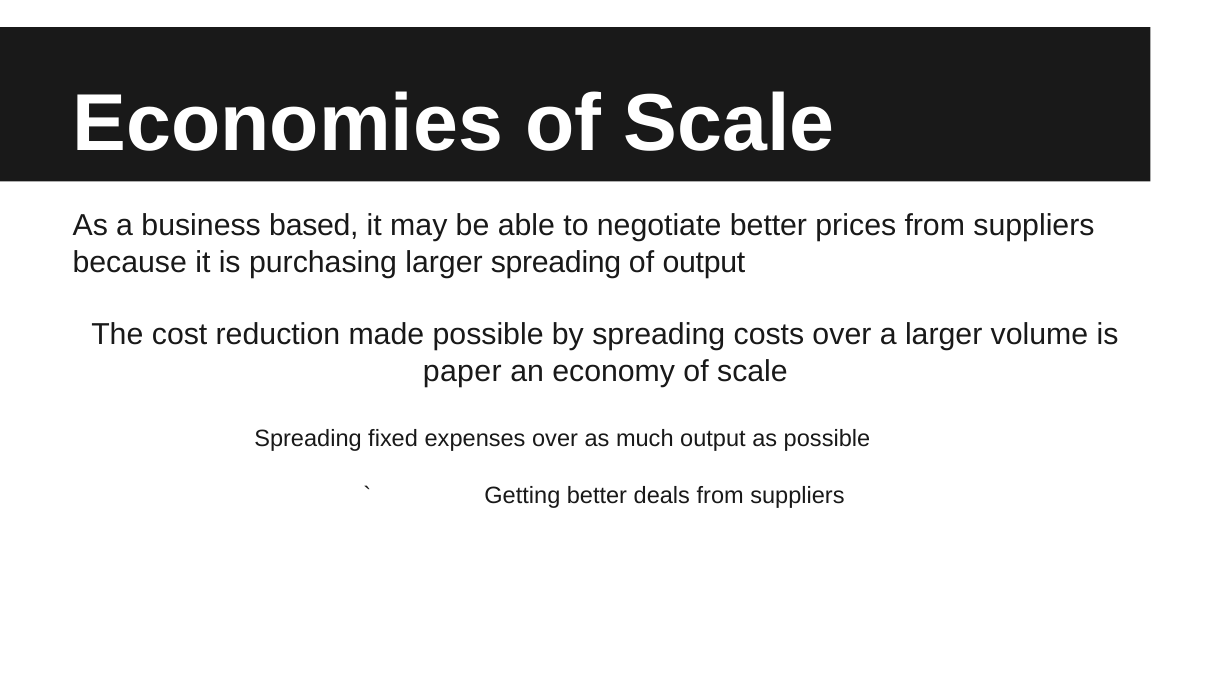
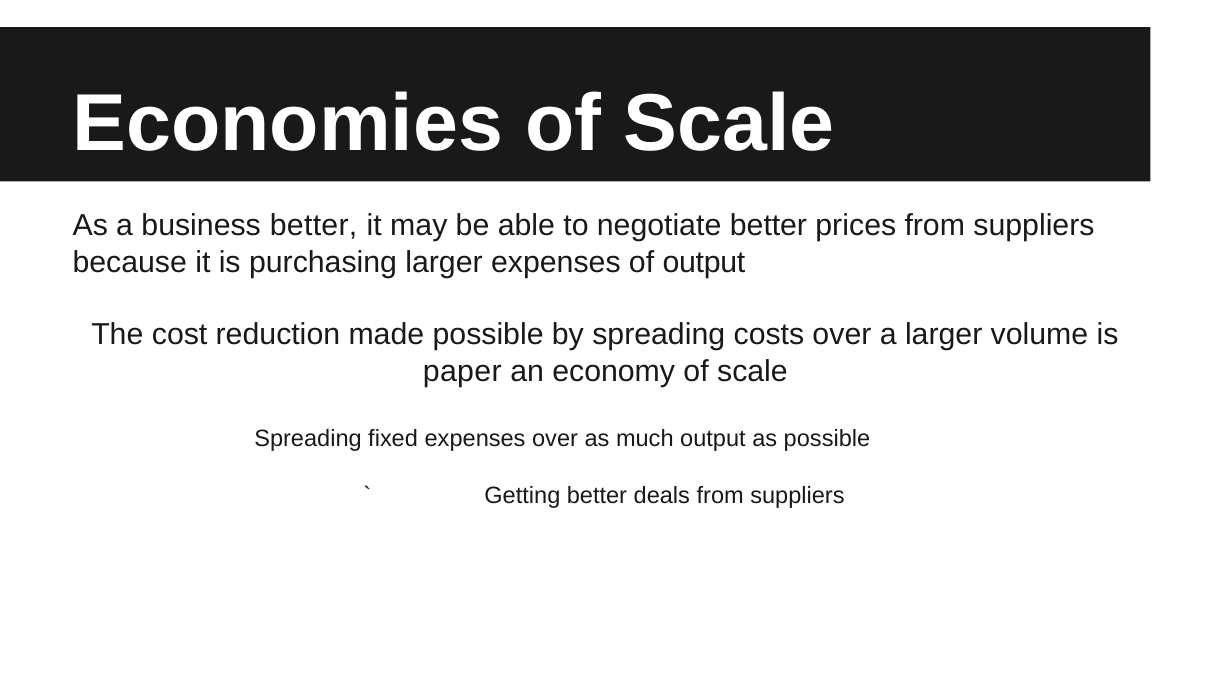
business based: based -> better (314, 226)
larger spreading: spreading -> expenses (556, 262)
